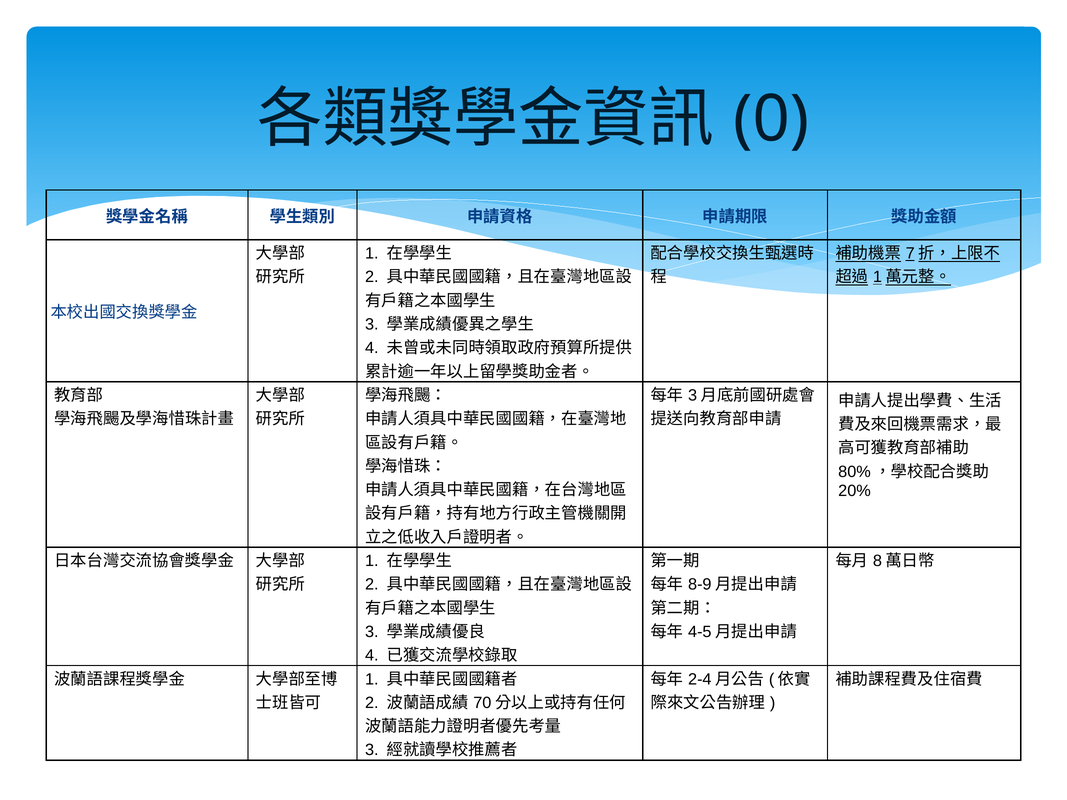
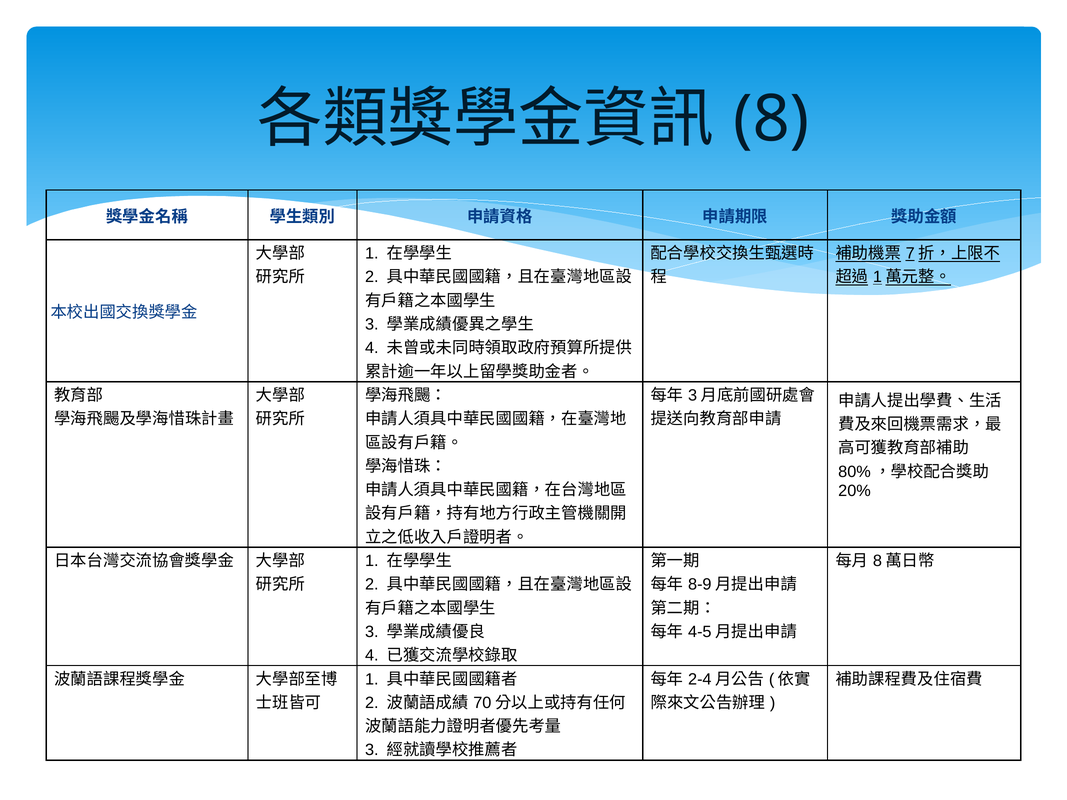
0: 0 -> 8 (771, 119)
